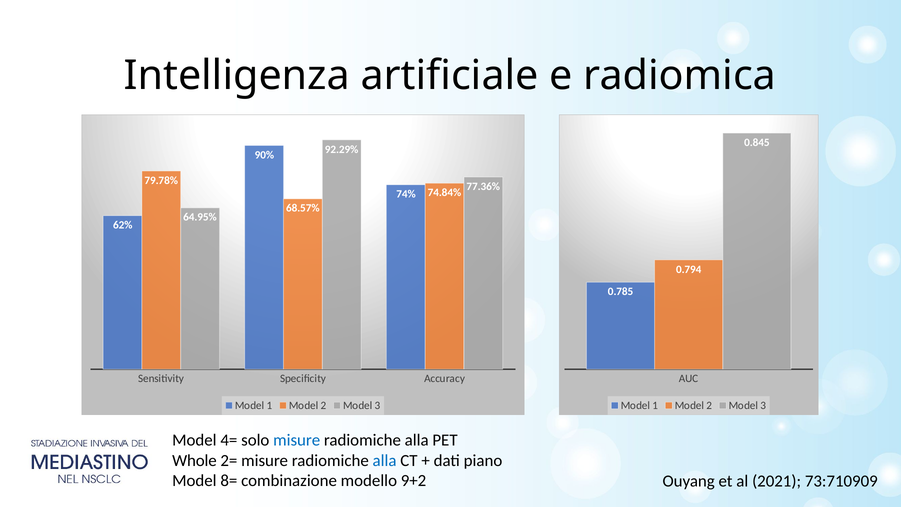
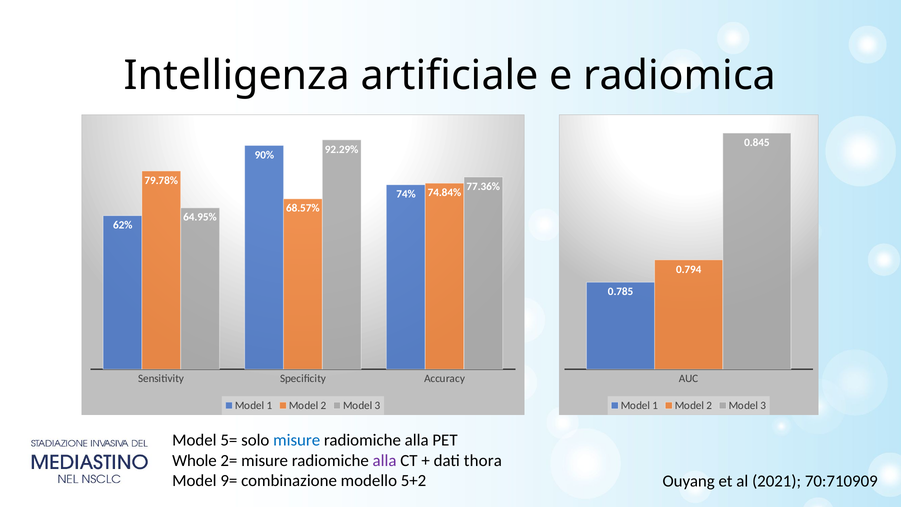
4=: 4= -> 5= (229, 440)
alla colour: blue -> purple (385, 460)
piano: piano -> thora (483, 460)
8=: 8= -> 9= (229, 481)
9+2: 9+2 -> 5+2 (414, 481)
73:710909: 73:710909 -> 70:710909 (841, 481)
